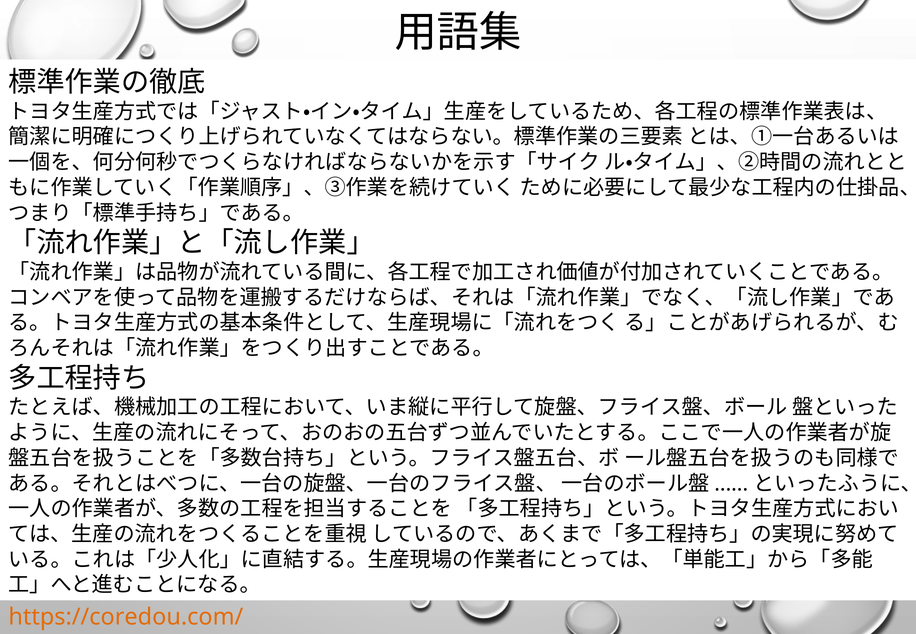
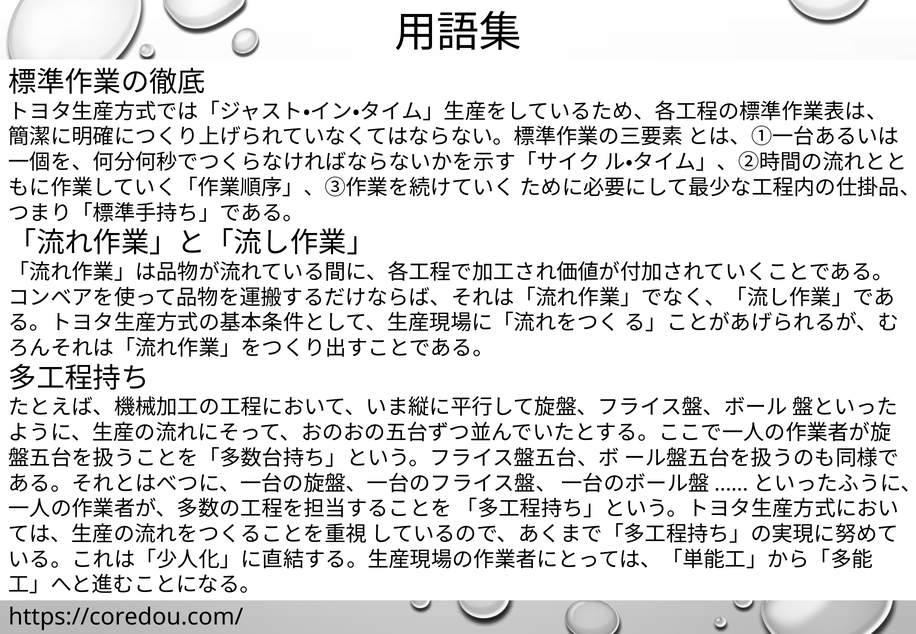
https://coredou.com/ colour: orange -> black (126, 617)
